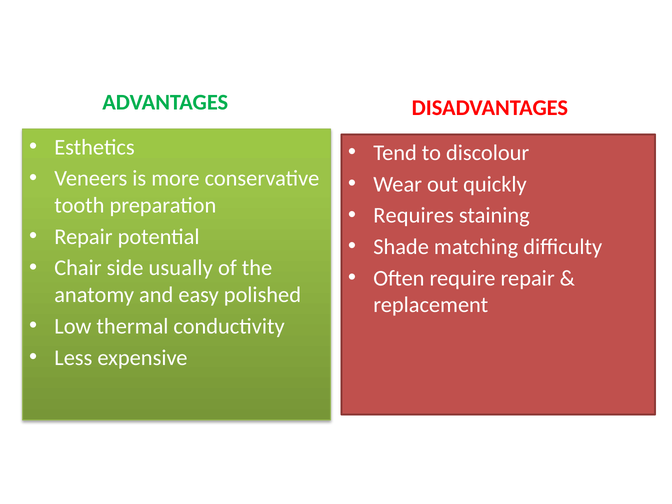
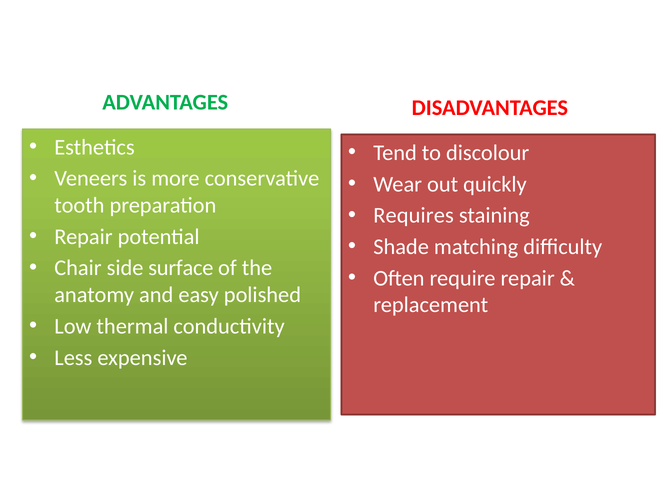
usually: usually -> surface (181, 268)
